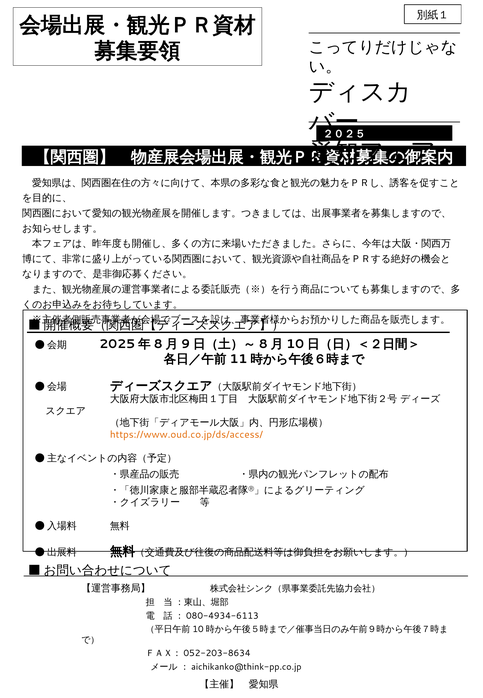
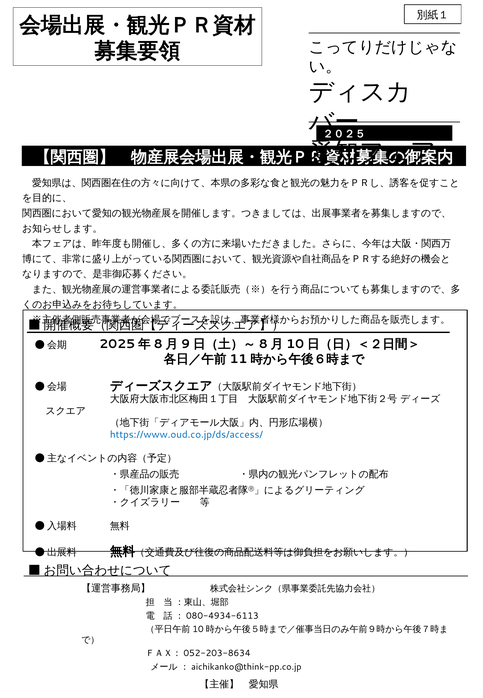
https://www.oud.co.jp/ds/access/ colour: orange -> blue (186, 434)
